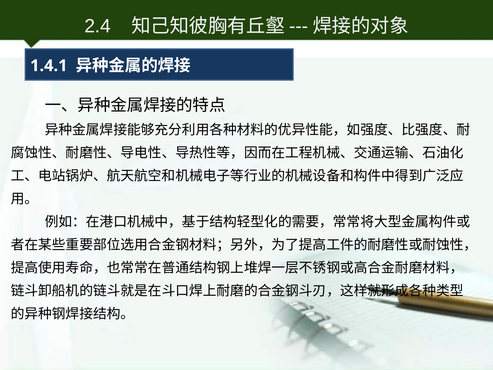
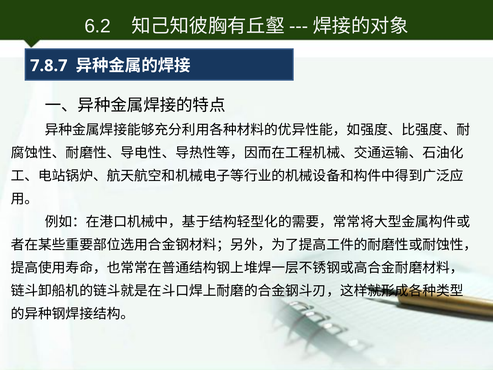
2.4: 2.4 -> 6.2 (98, 26)
1.4.1: 1.4.1 -> 7.8.7 (49, 66)
